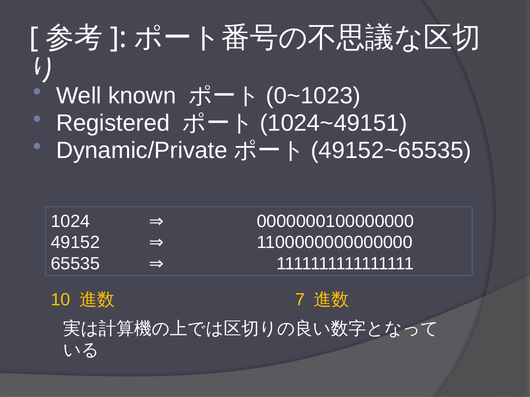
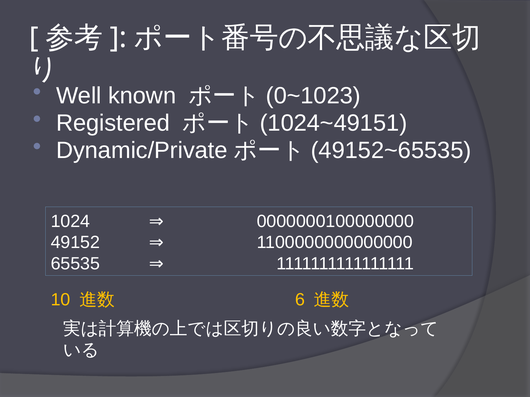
7: 7 -> 6 (300, 300)
